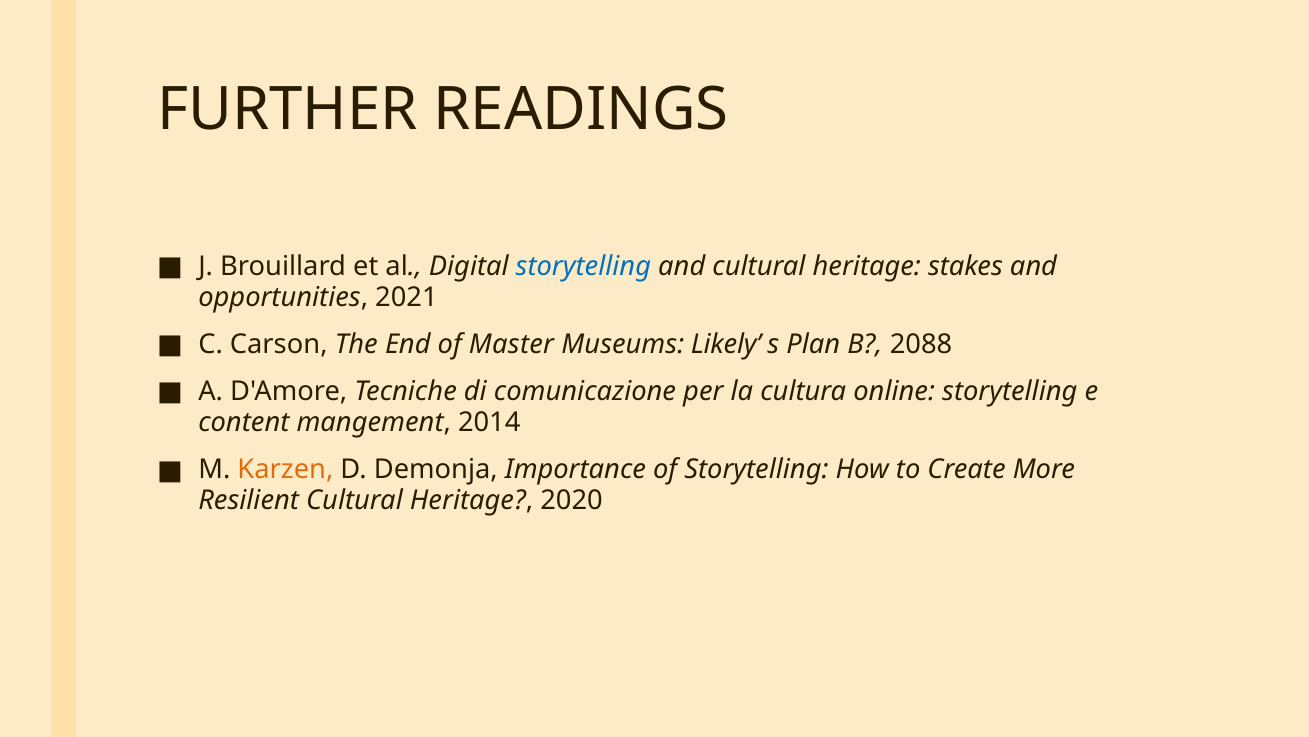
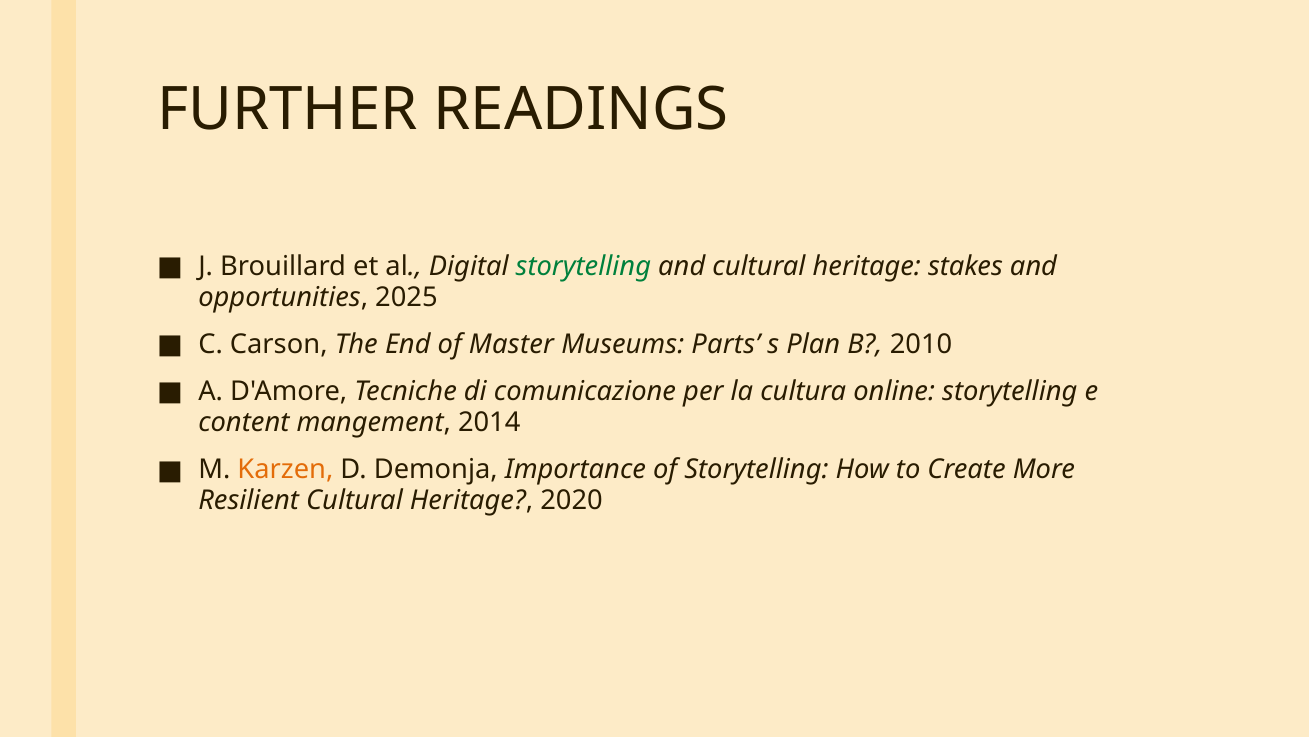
storytelling colour: blue -> green (583, 266)
2021: 2021 -> 2025 (406, 297)
Likely: Likely -> Parts (726, 344)
2088: 2088 -> 2010 (921, 344)
